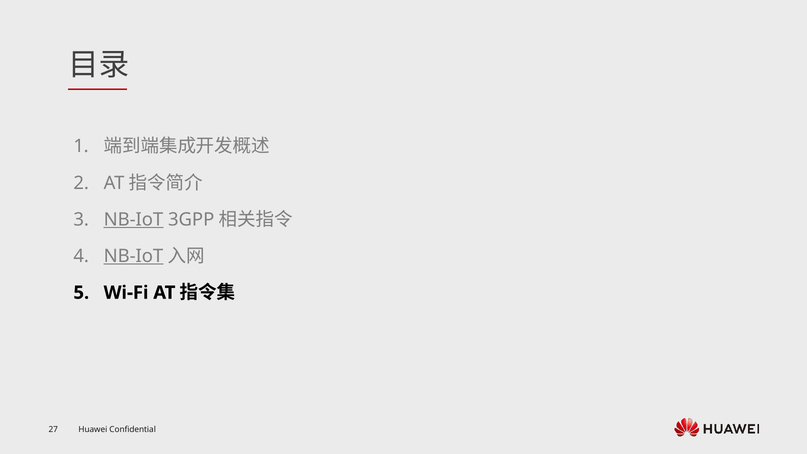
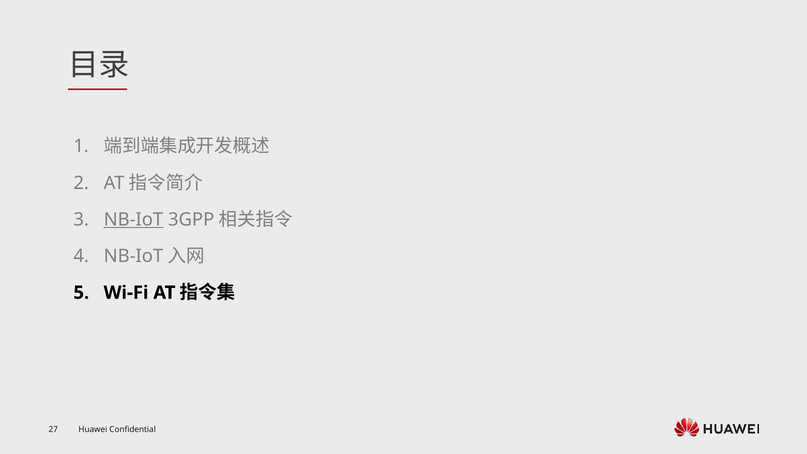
NB-IoT underline: present -> none (133, 256)
